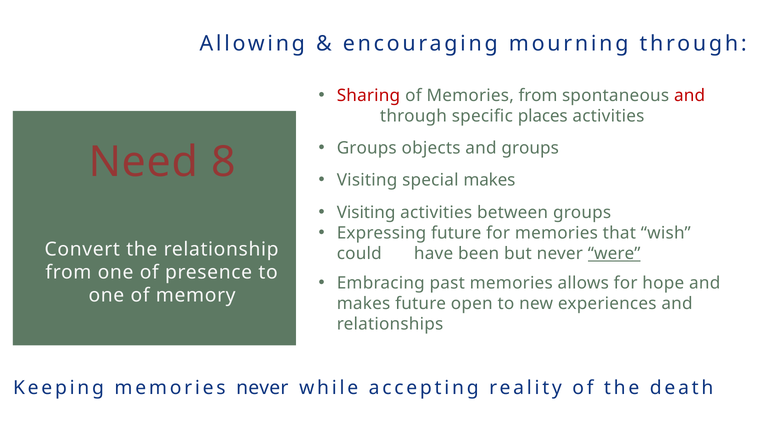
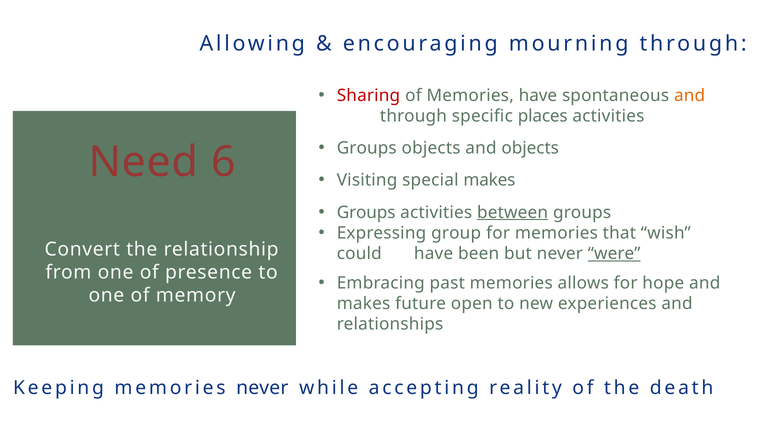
Memories from: from -> have (538, 95)
and colour: red -> orange (690, 95)
and groups: groups -> objects (530, 148)
8: 8 -> 6 (223, 162)
Visiting: Visiting -> Groups (366, 212)
between underline: none -> present (513, 212)
Expressing future: future -> group (456, 233)
